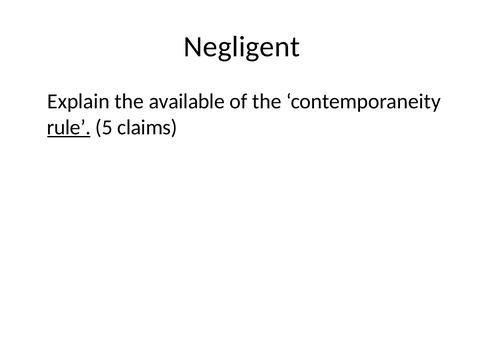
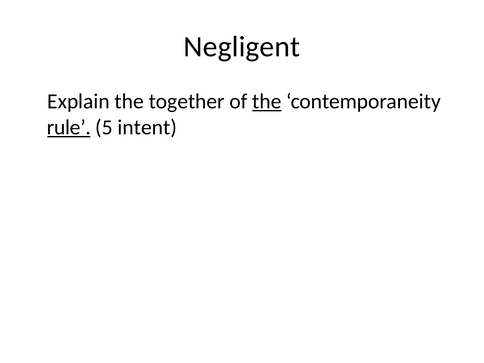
available: available -> together (187, 102)
the underline: none -> present (267, 102)
claims: claims -> intent (147, 127)
